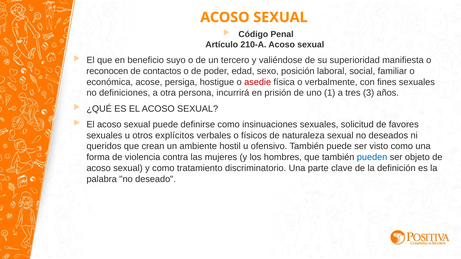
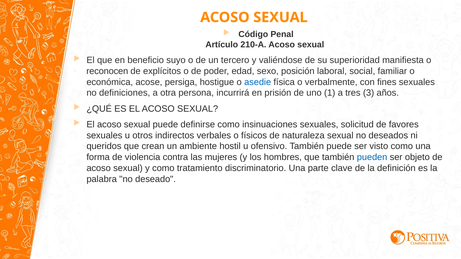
contactos: contactos -> explícitos (162, 71)
asedie colour: red -> blue (258, 82)
explícitos: explícitos -> indirectos (175, 136)
